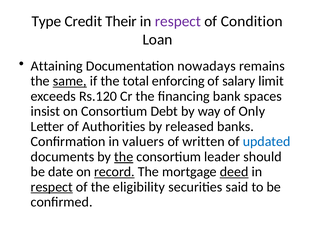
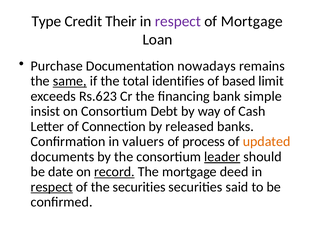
of Condition: Condition -> Mortgage (252, 21)
Attaining: Attaining -> Purchase (57, 66)
enforcing: enforcing -> identifies (178, 81)
salary: salary -> based (239, 81)
Rs.120: Rs.120 -> Rs.623 (98, 96)
spaces: spaces -> simple (263, 96)
Only: Only -> Cash (252, 111)
Authorities: Authorities -> Connection (114, 127)
written: written -> process (204, 142)
updated colour: blue -> orange (267, 142)
the underline: present -> none (124, 157)
leader underline: none -> present (222, 157)
deed underline: present -> none (234, 172)
the eligibility: eligibility -> securities (139, 187)
